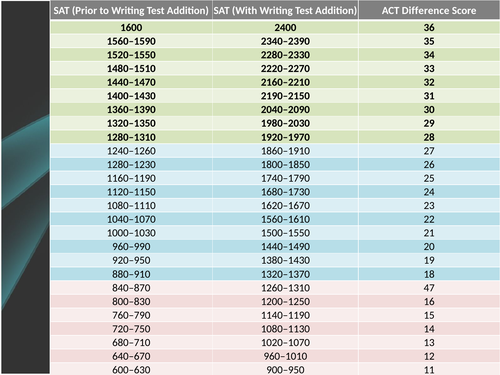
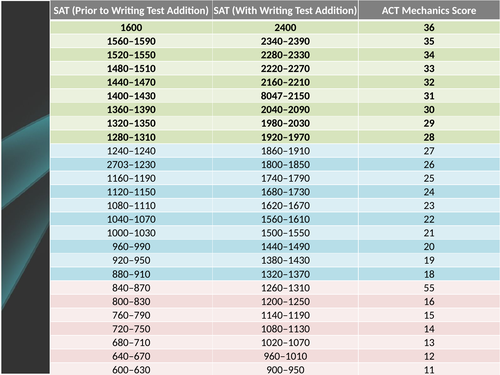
Difference: Difference -> Mechanics (426, 11)
2190–2150: 2190–2150 -> 8047–2150 (285, 96)
1240–1260: 1240–1260 -> 1240–1240 (131, 151)
1280–1230: 1280–1230 -> 2703–1230 (131, 165)
47: 47 -> 55 (429, 288)
